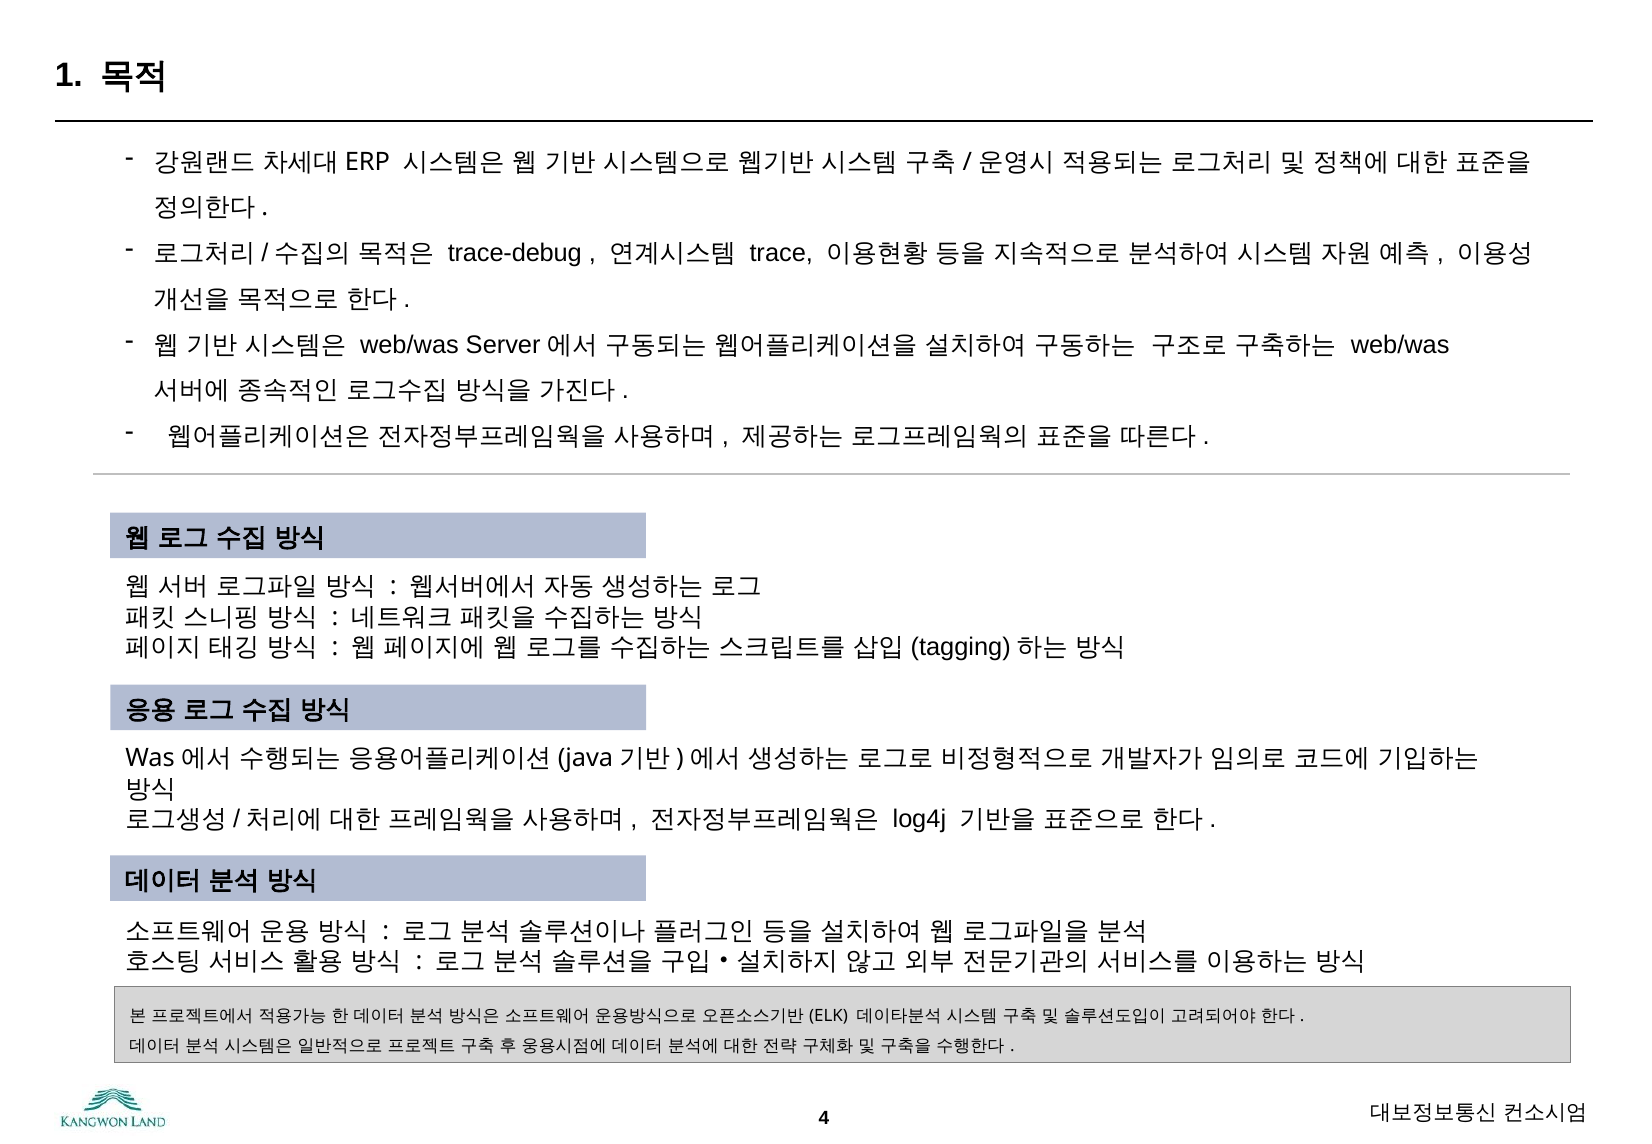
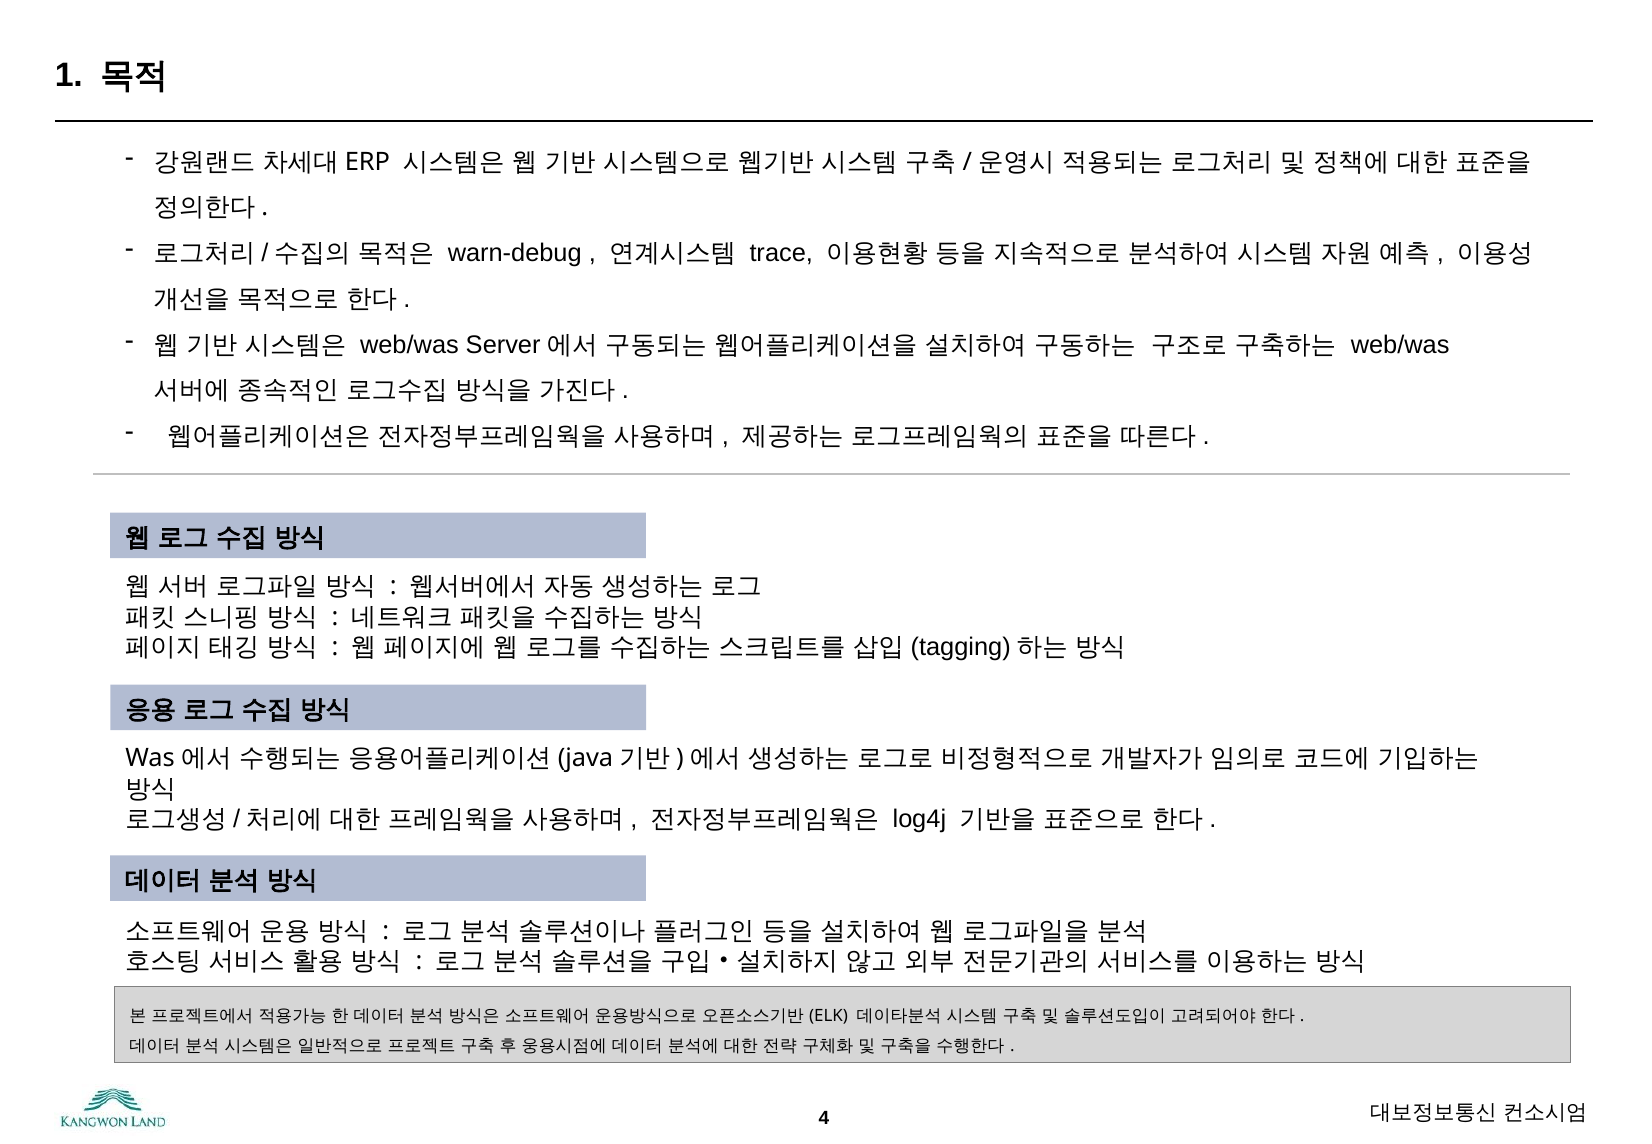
trace-debug: trace-debug -> warn-debug (515, 253)
